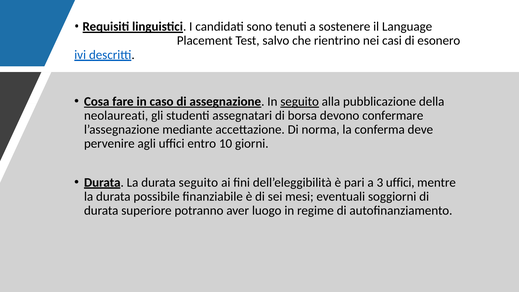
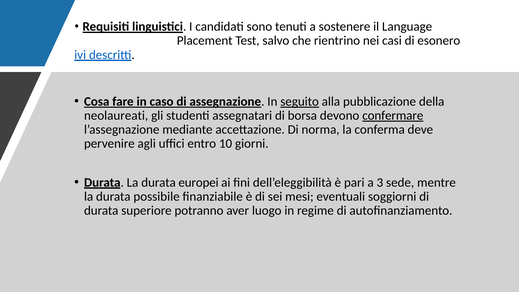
confermare underline: none -> present (393, 116)
durata seguito: seguito -> europei (199, 182)
3 uffici: uffici -> sede (400, 182)
